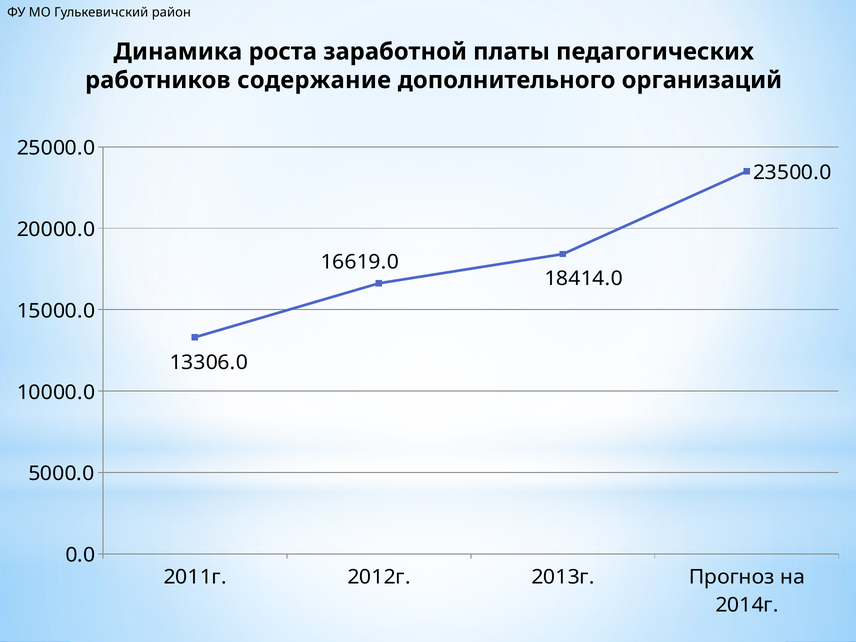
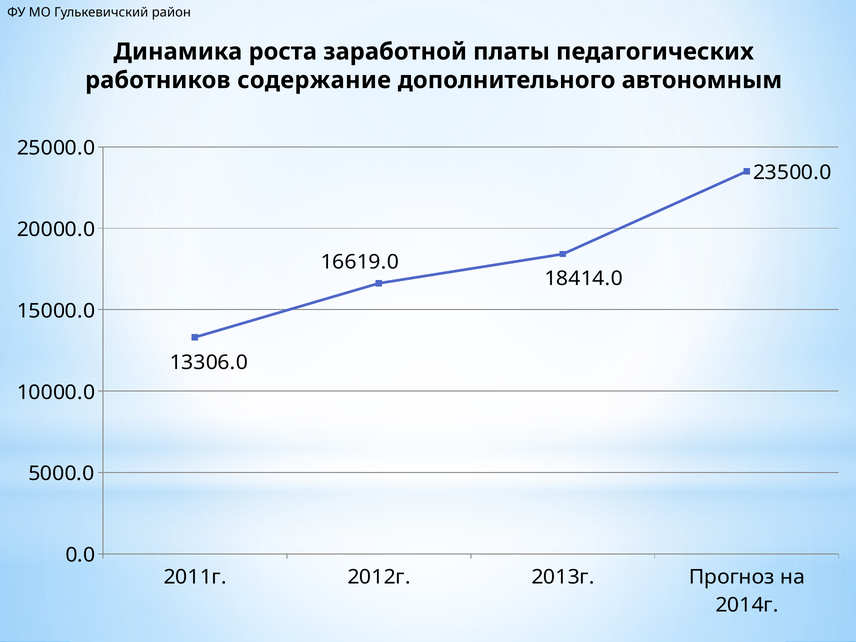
организаций: организаций -> автономным (702, 80)
